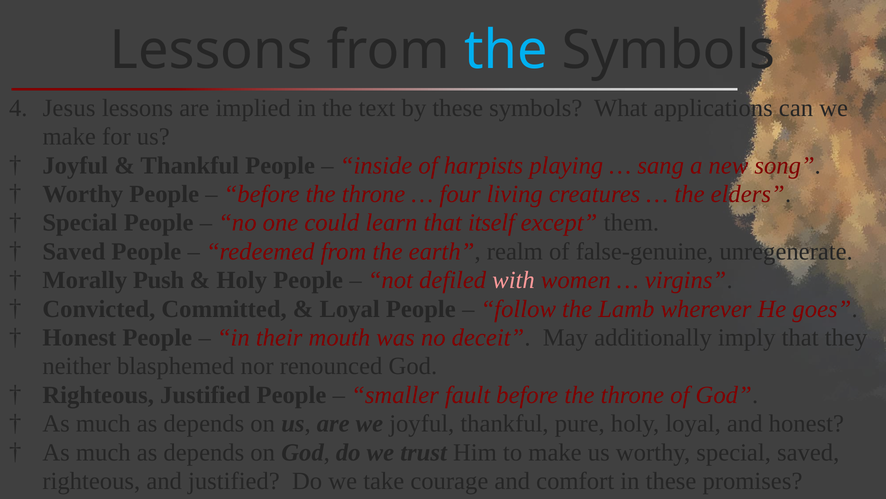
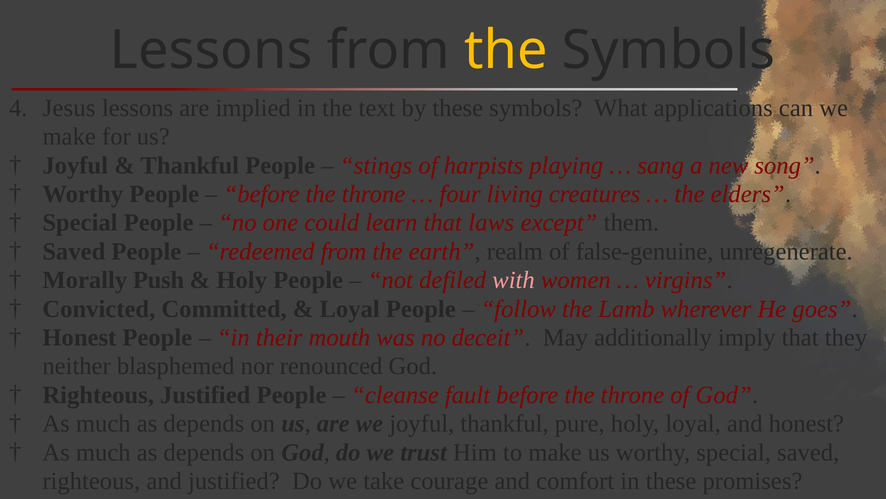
the colour: light blue -> yellow (506, 50)
inside: inside -> stings (376, 165)
itself: itself -> laws (491, 223)
smaller: smaller -> cleanse (395, 395)
